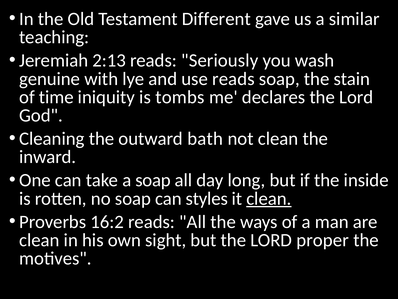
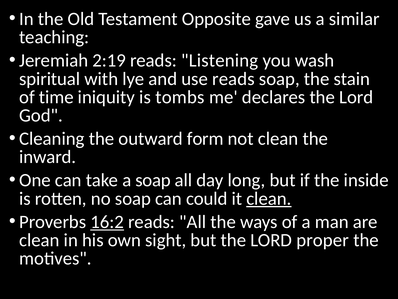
Different: Different -> Opposite (216, 19)
2:13: 2:13 -> 2:19 (109, 60)
Seriously: Seriously -> Listening (220, 60)
genuine: genuine -> spiritual (50, 79)
bath: bath -> form (205, 138)
styles: styles -> could (207, 198)
16:2 underline: none -> present (107, 221)
